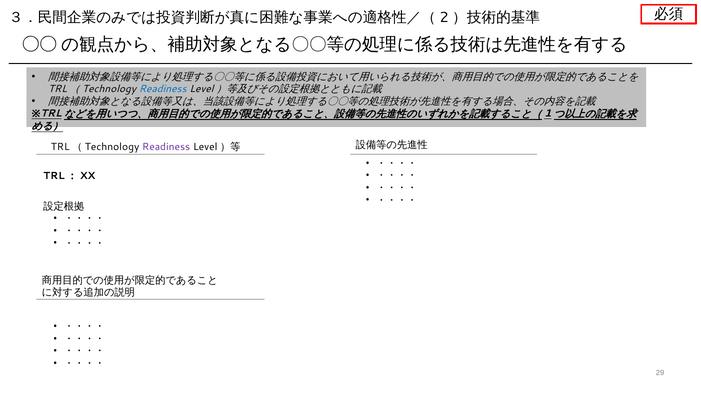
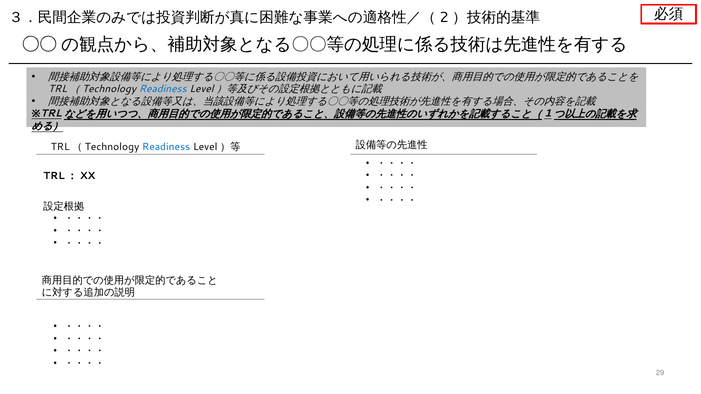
Readiness colour: purple -> blue (166, 147)
